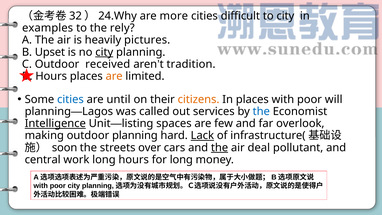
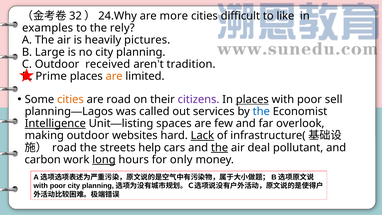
to city: city -> like (285, 16)
Upset: Upset -> Large (50, 52)
city underline: present -> none (104, 52)
Hours: Hours -> Prime (51, 76)
cities colour: blue -> orange (70, 99)
are until: until -> road (119, 99)
citizens colour: orange -> purple (199, 99)
places underline: none -> present (252, 99)
will: will -> sell (334, 99)
outdoor planning: planning -> websites (135, 135)
soon: soon -> road (64, 148)
over: over -> help (150, 148)
central: central -> carbon (43, 160)
long underline: none -> present (104, 160)
for long: long -> only (181, 160)
